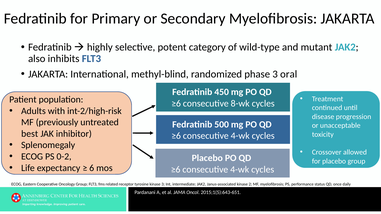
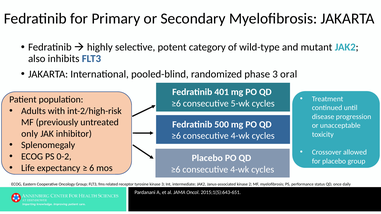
methyl-blind: methyl-blind -> pooled-blind (160, 74)
450: 450 -> 401 (222, 92)
8-wk: 8-wk -> 5-wk (240, 104)
best: best -> only (30, 134)
